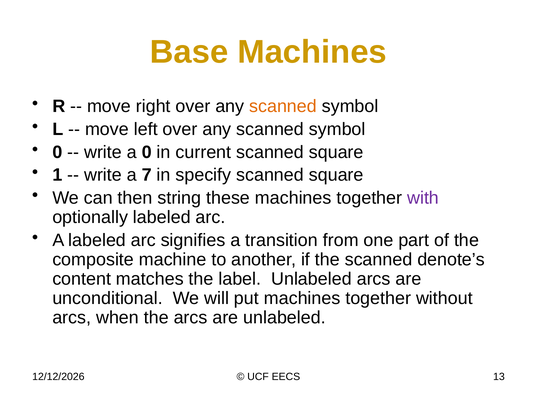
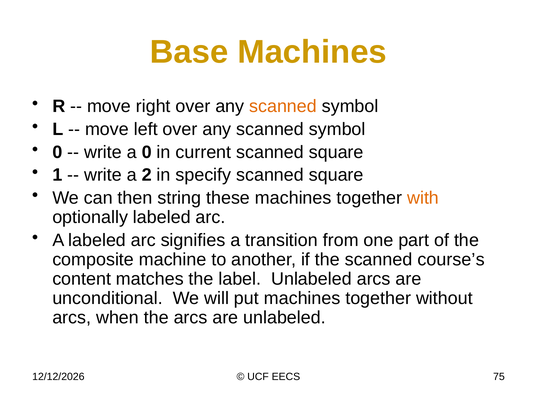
7: 7 -> 2 (147, 175)
with colour: purple -> orange (423, 198)
denote’s: denote’s -> course’s (451, 259)
13: 13 -> 75 (499, 376)
